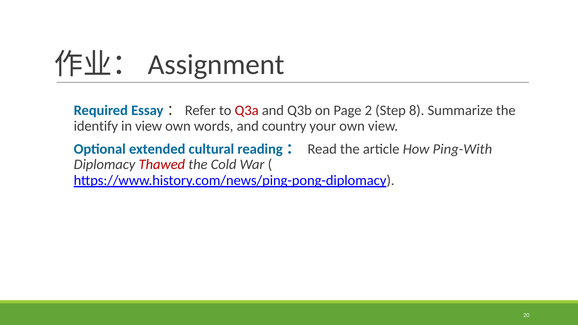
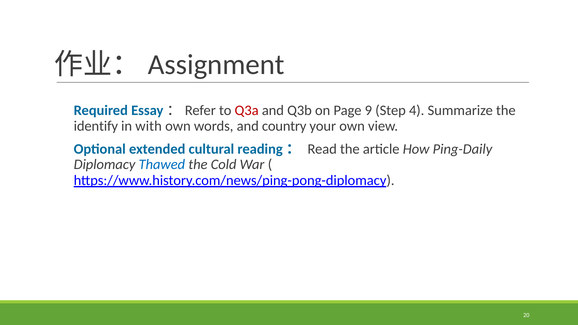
2: 2 -> 9 (368, 111)
8: 8 -> 4 (417, 111)
in view: view -> with (149, 126)
Ping-With: Ping-With -> Ping-Daily (462, 149)
Thawed colour: red -> blue (162, 165)
